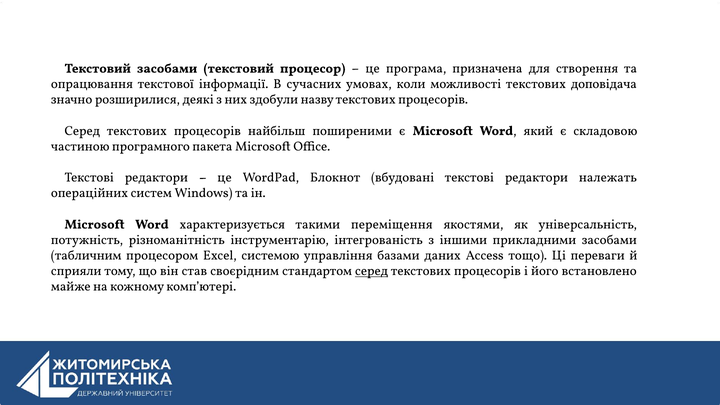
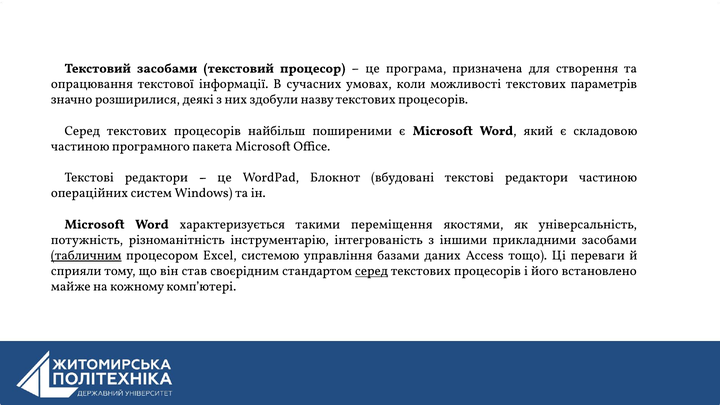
доповідача: доповідача -> параметрів (604, 84)
редактори належать: належать -> частиною (608, 178)
табличним underline: none -> present (86, 255)
